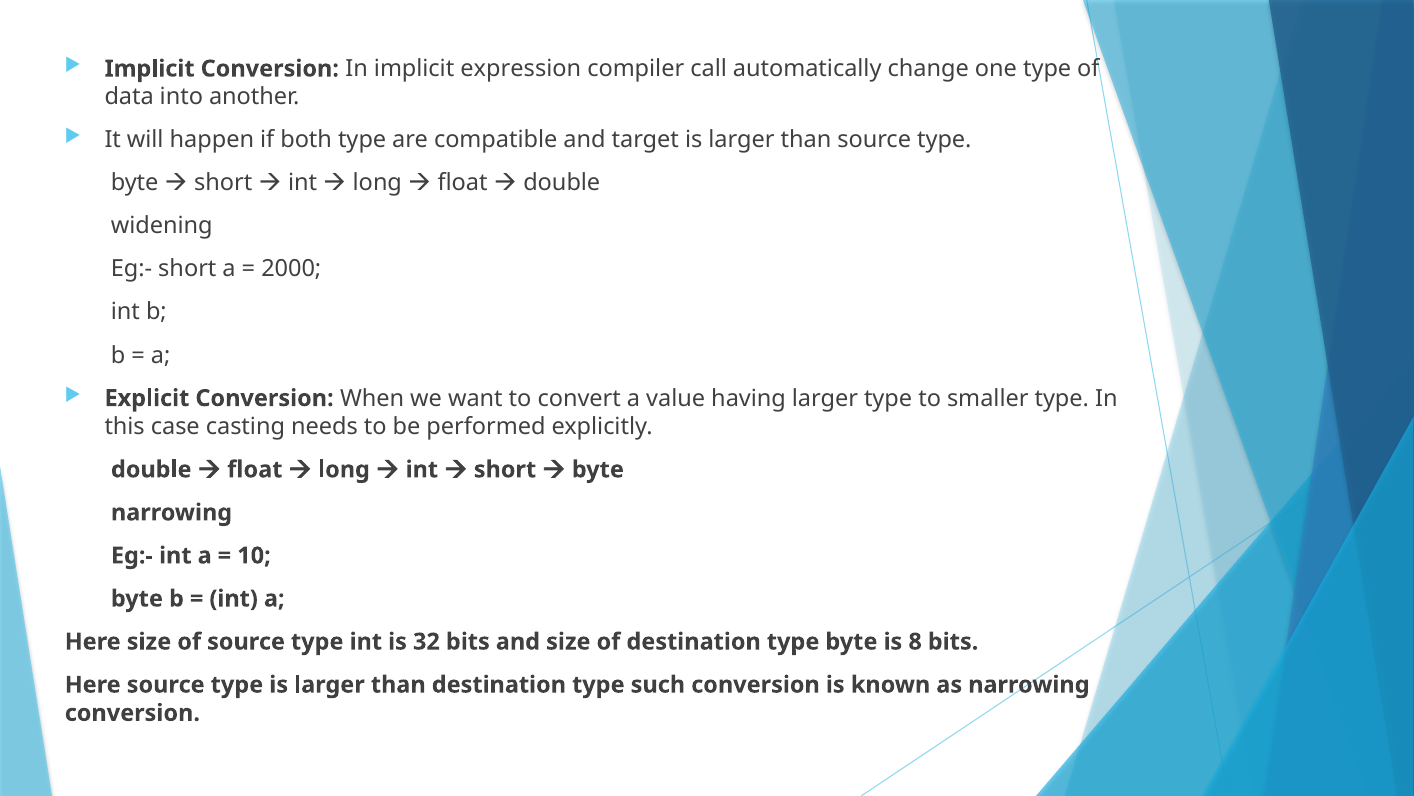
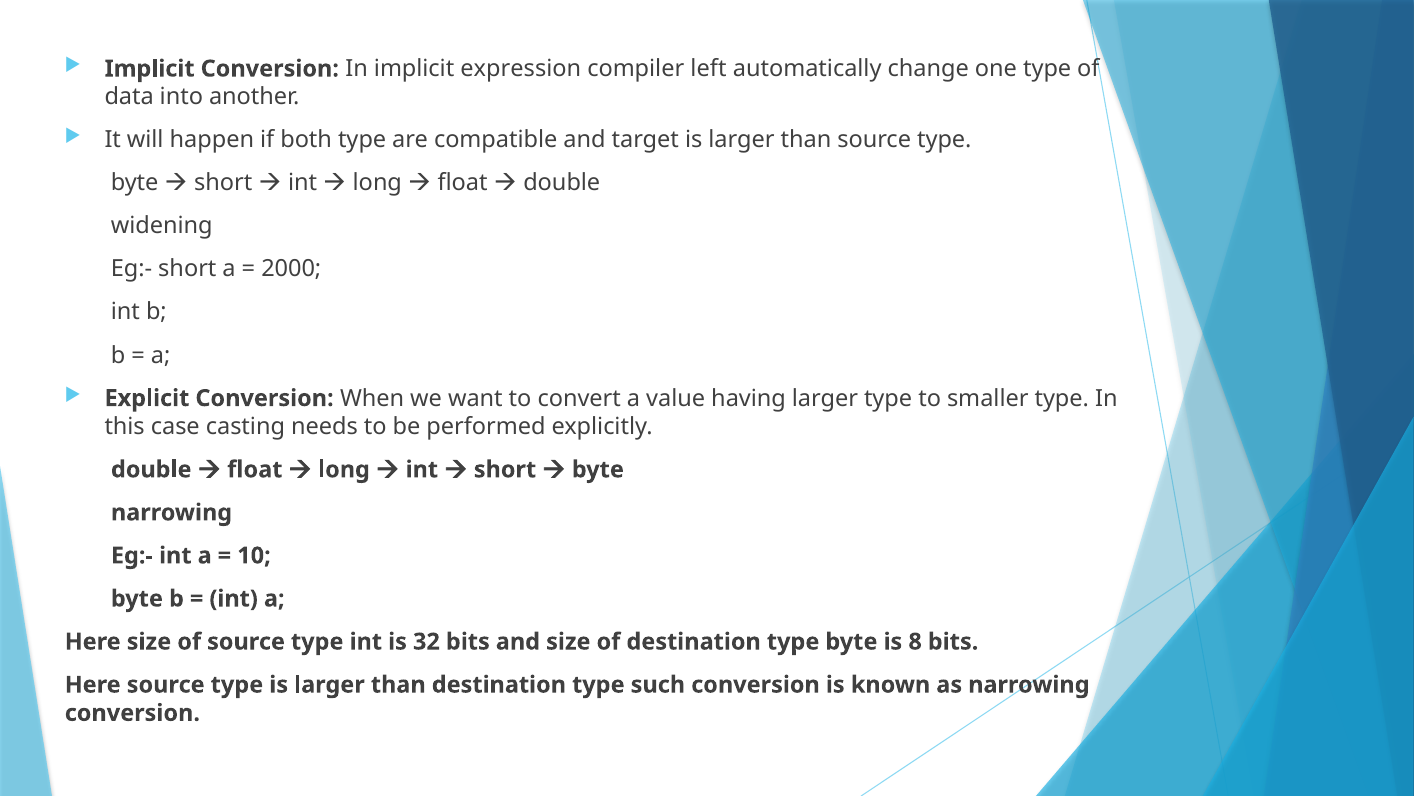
call: call -> left (709, 69)
